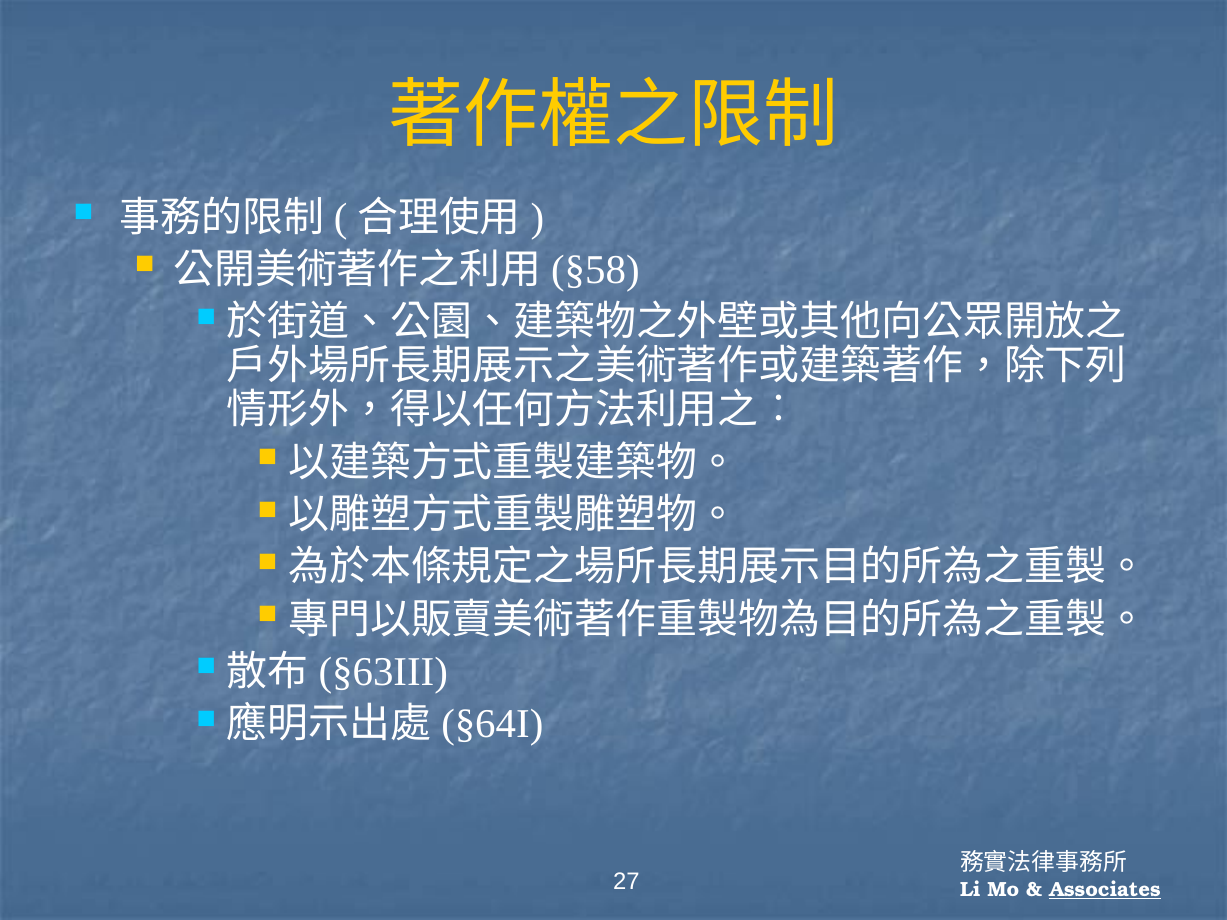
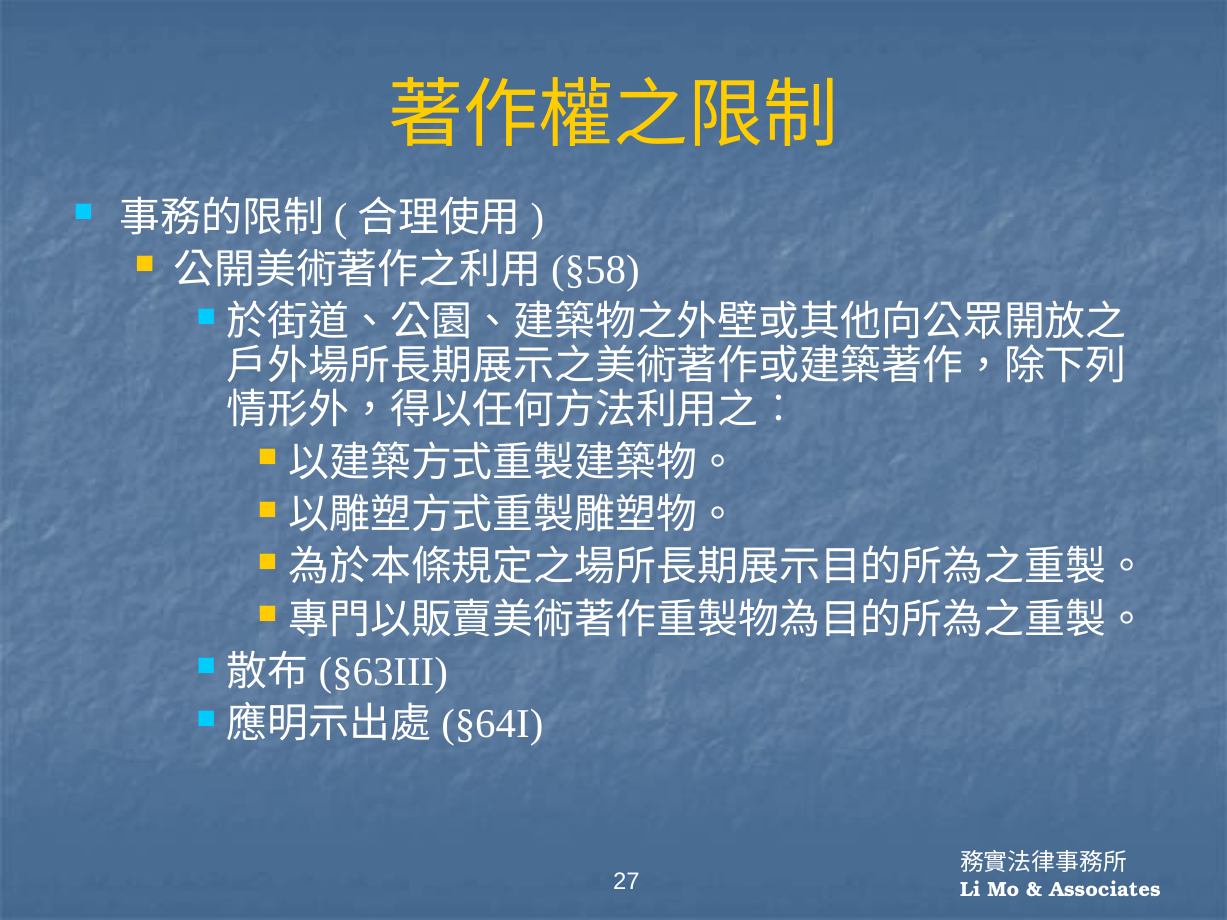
Associates underline: present -> none (1105, 890)
